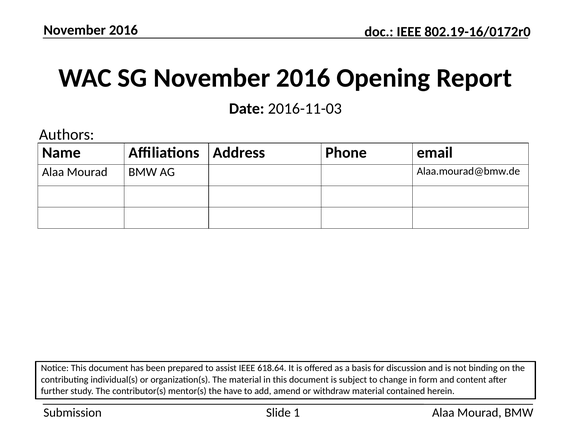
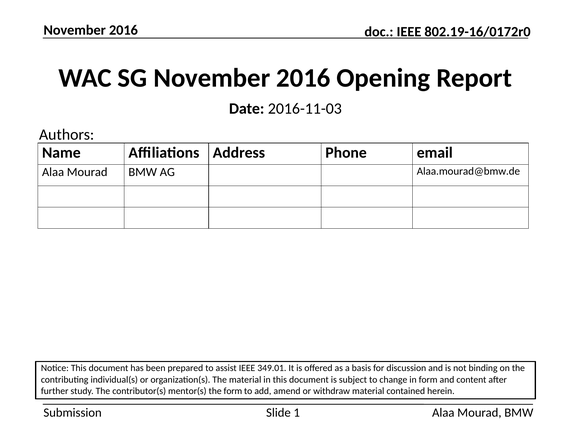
618.64: 618.64 -> 349.01 (272, 368)
the have: have -> form (233, 391)
